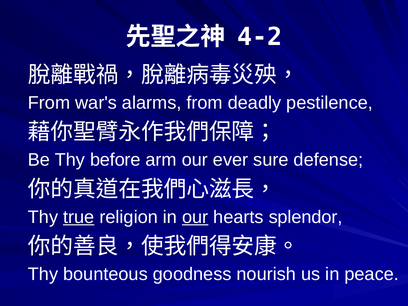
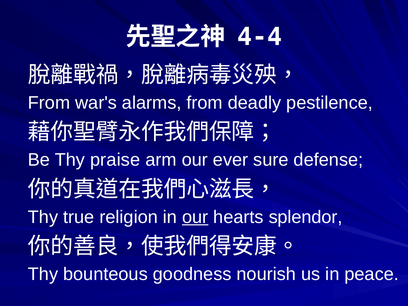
4-2: 4-2 -> 4-4 (260, 37)
before: before -> praise (115, 160)
true underline: present -> none (79, 217)
